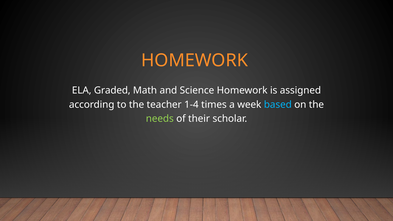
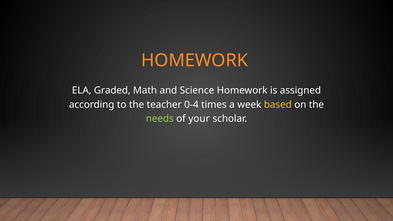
1-4: 1-4 -> 0-4 (191, 105)
based colour: light blue -> yellow (278, 105)
their: their -> your (199, 119)
